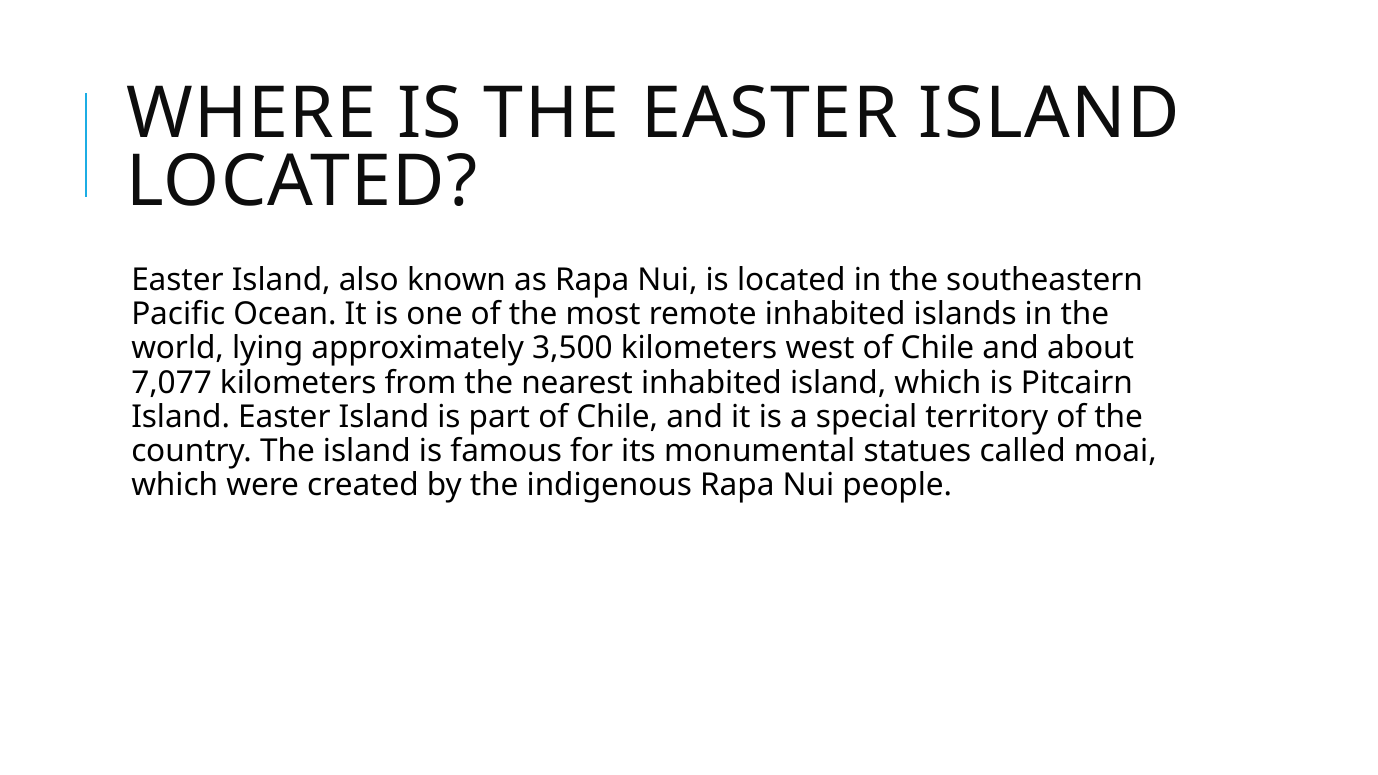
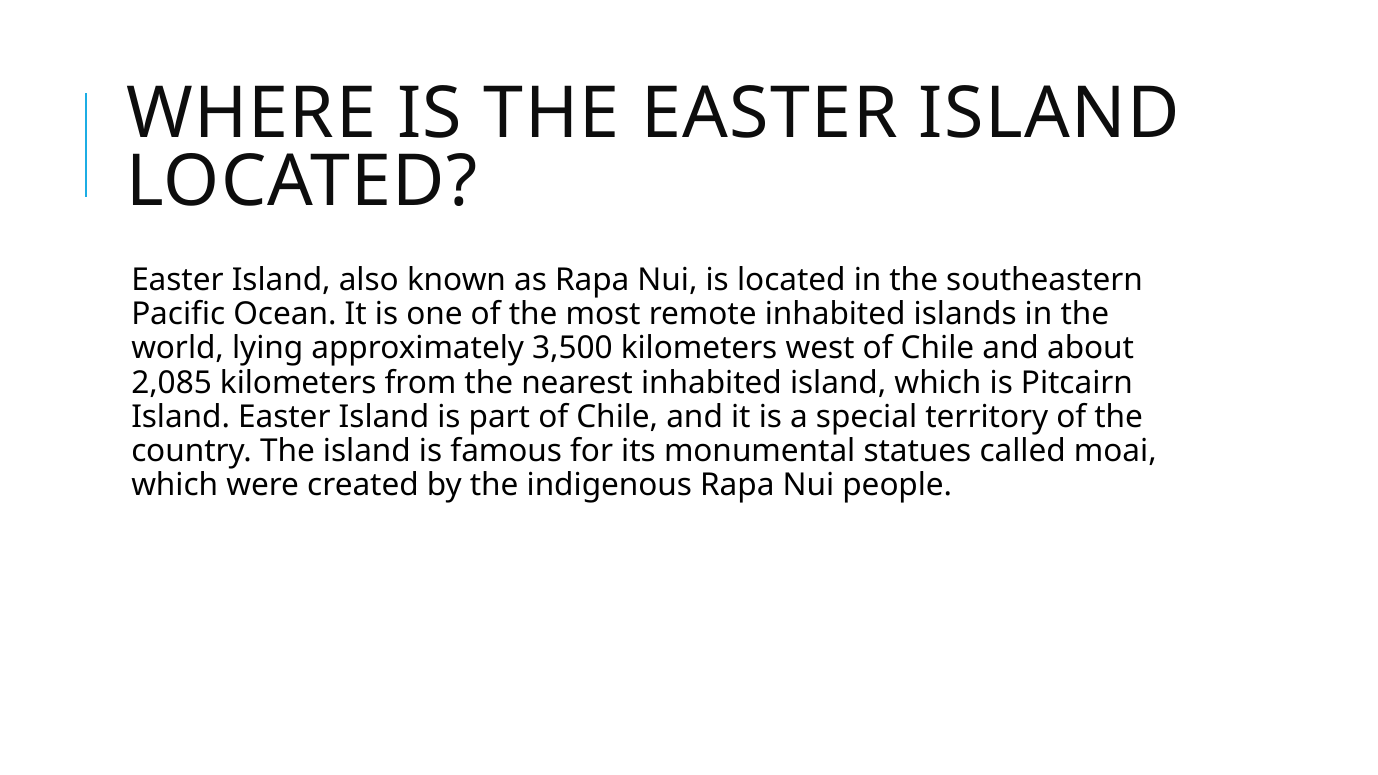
7,077: 7,077 -> 2,085 (172, 383)
